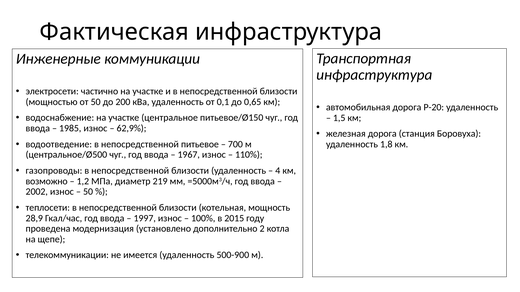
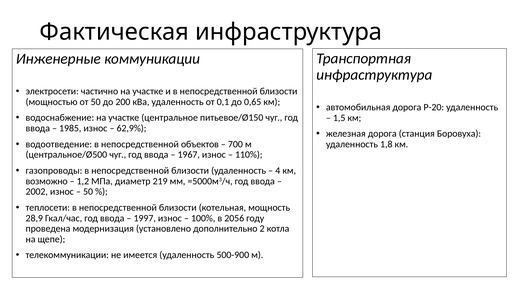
питьевое: питьевое -> объектов (200, 144)
2015: 2015 -> 2056 (234, 218)
